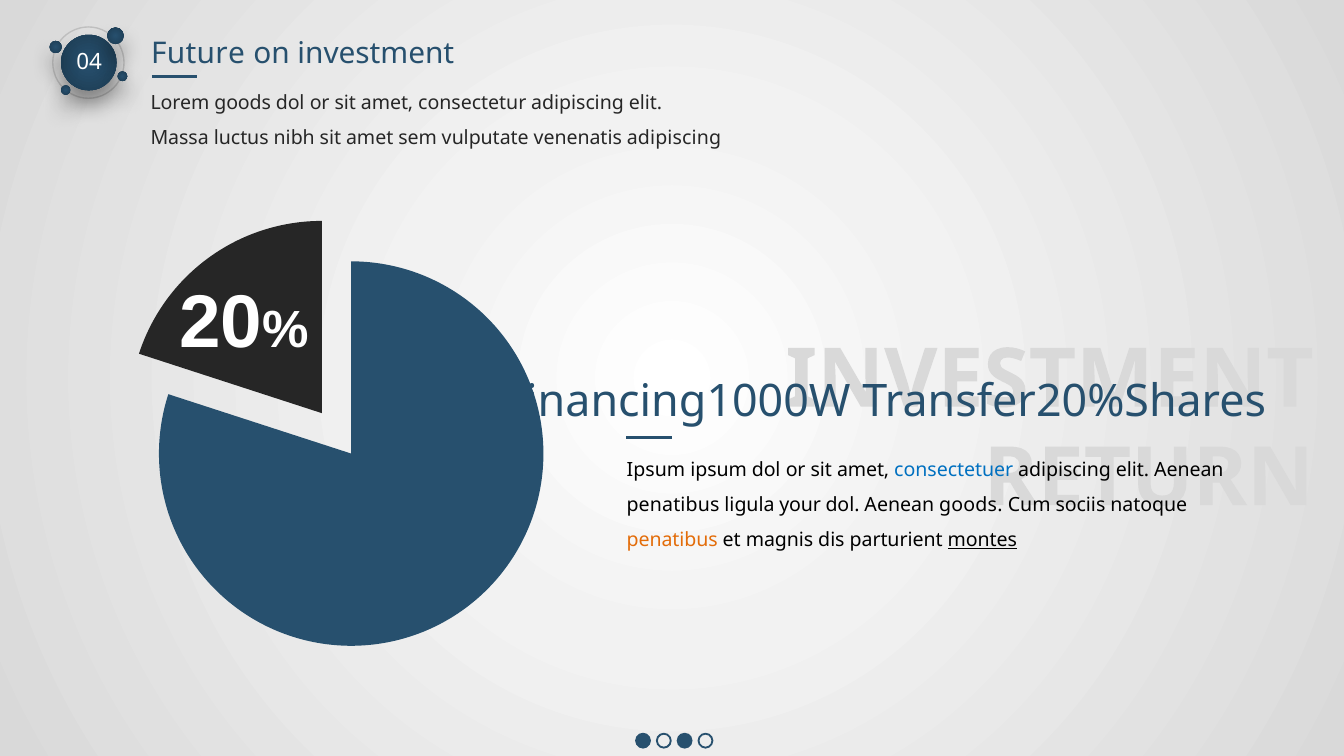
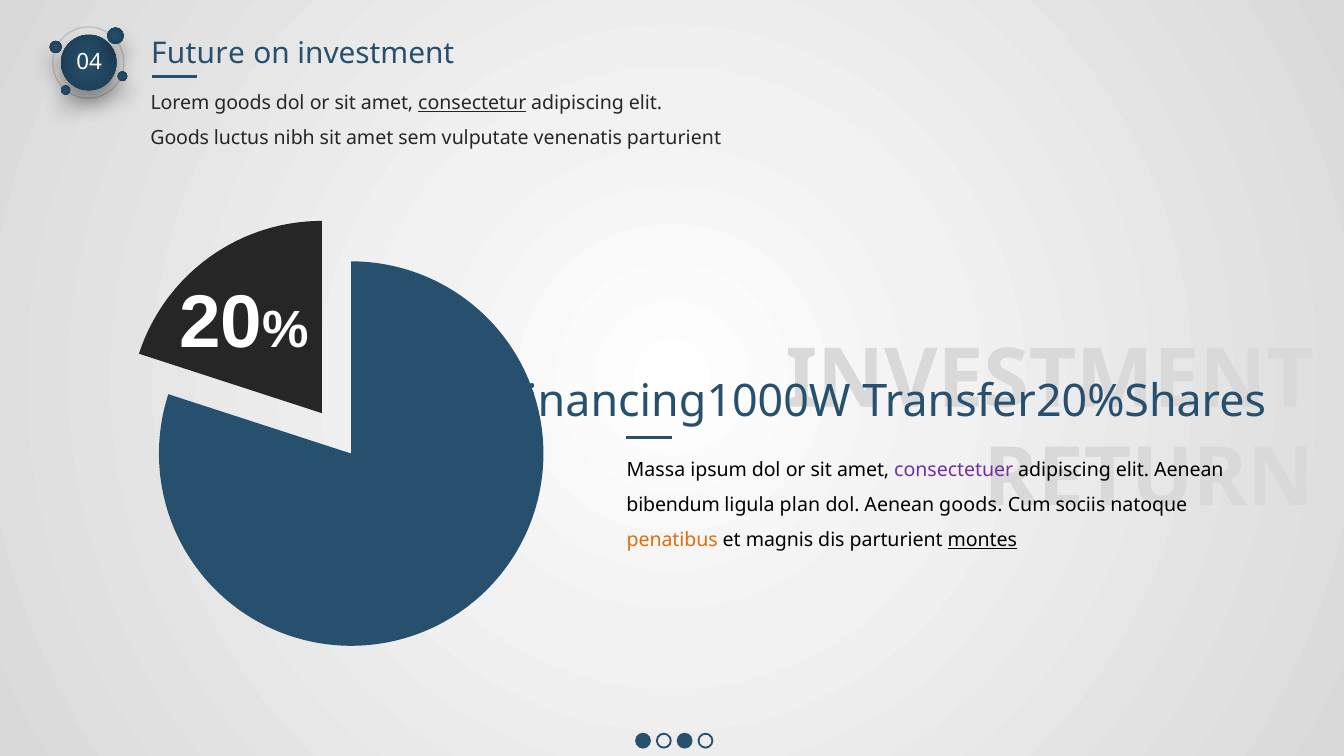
consectetur underline: none -> present (472, 103)
Massa: Massa -> Goods (180, 138)
venenatis adipiscing: adipiscing -> parturient (674, 138)
Ipsum: Ipsum -> Massa (656, 470)
consectetuer colour: blue -> purple (954, 470)
penatibus: penatibus -> bibendum (673, 505)
your: your -> plan (800, 505)
